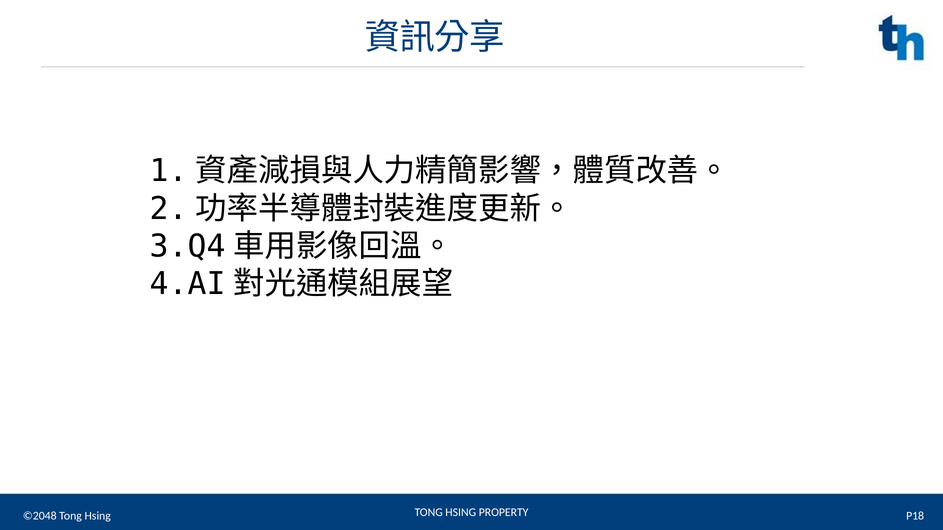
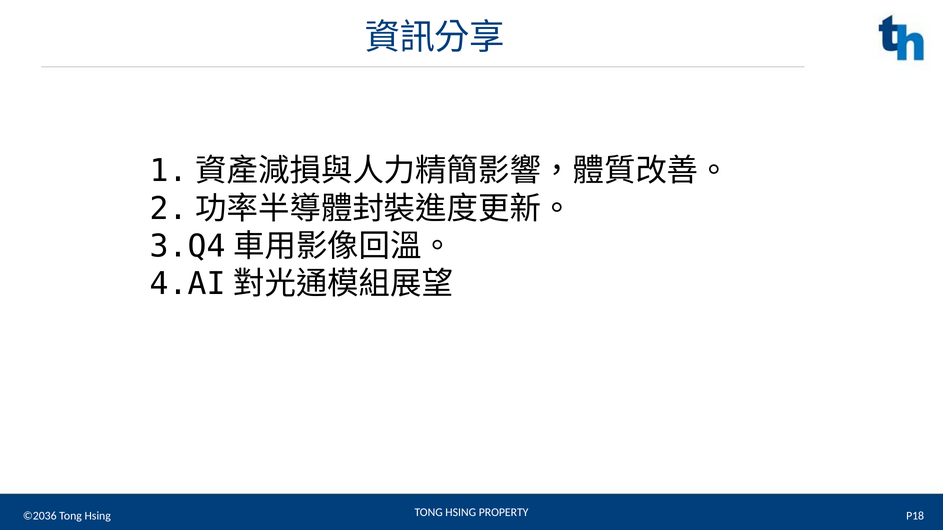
©2048: ©2048 -> ©2036 (40, 516)
